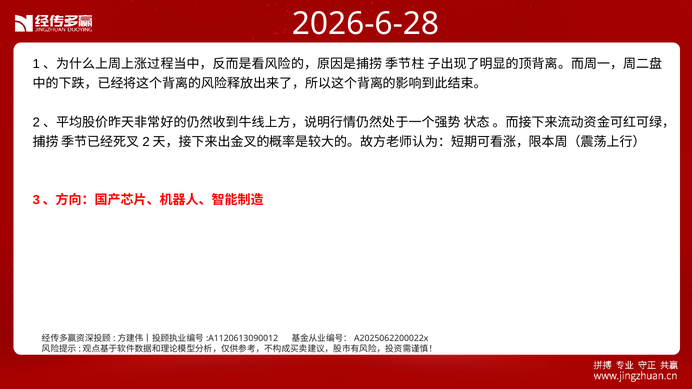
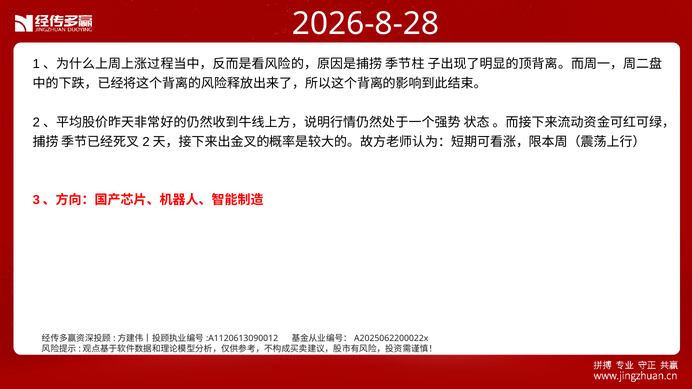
2026-6-28: 2026-6-28 -> 2026-8-28 (365, 24)
